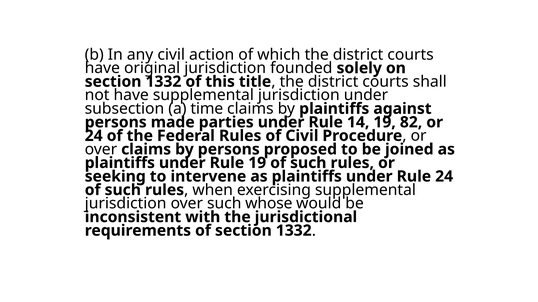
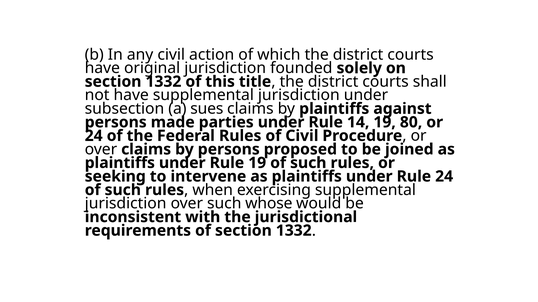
time: time -> sues (207, 109)
82: 82 -> 80 (411, 122)
